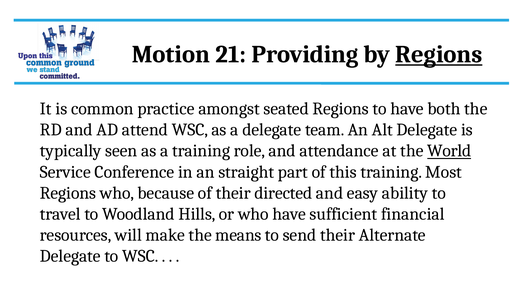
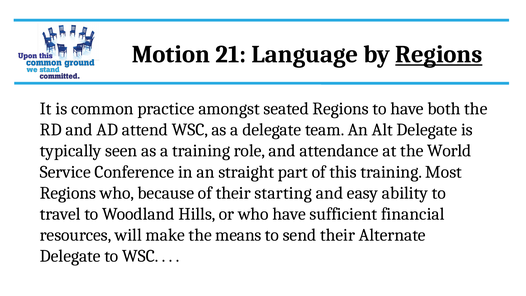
Providing: Providing -> Language (305, 54)
World underline: present -> none (449, 151)
directed: directed -> starting (283, 193)
